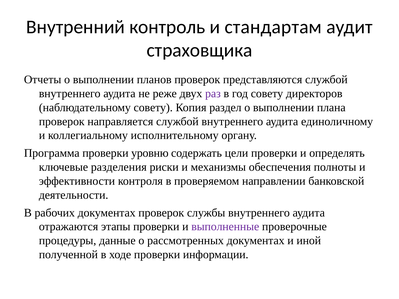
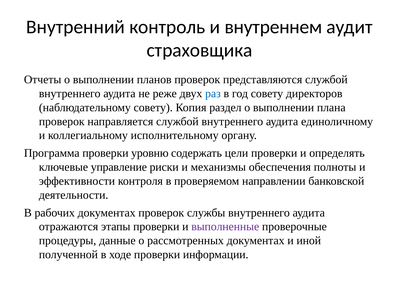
стандартам: стандартам -> внутреннем (273, 27)
раз colour: purple -> blue (213, 94)
разделения: разделения -> управление (119, 167)
